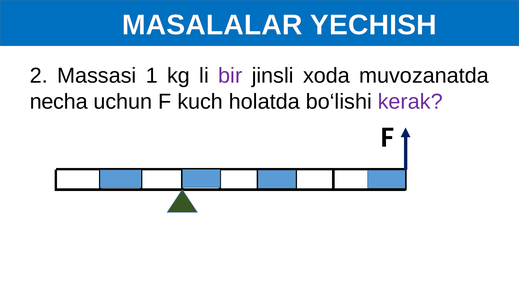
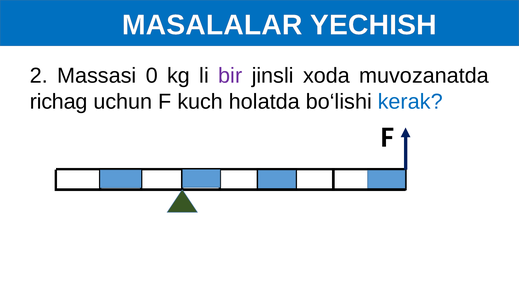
1: 1 -> 0 (152, 76)
necha: necha -> richag (59, 102)
kerak colour: purple -> blue (410, 102)
